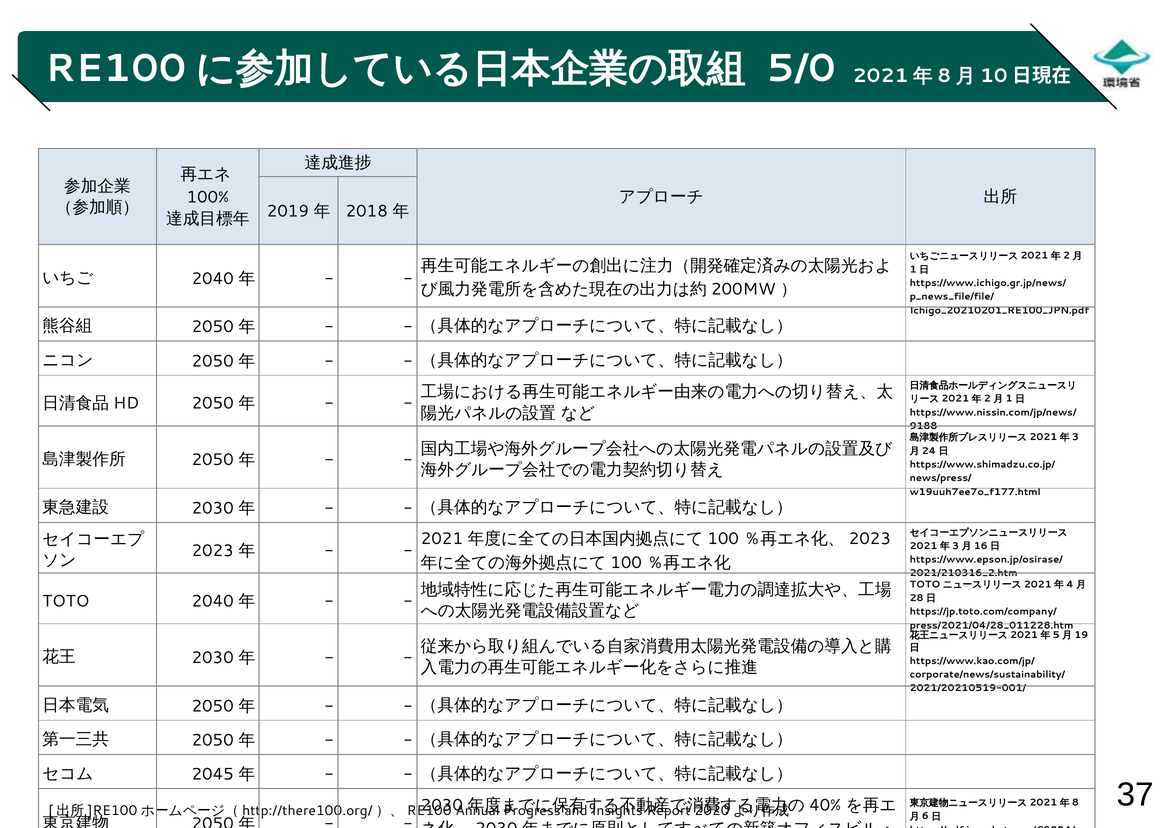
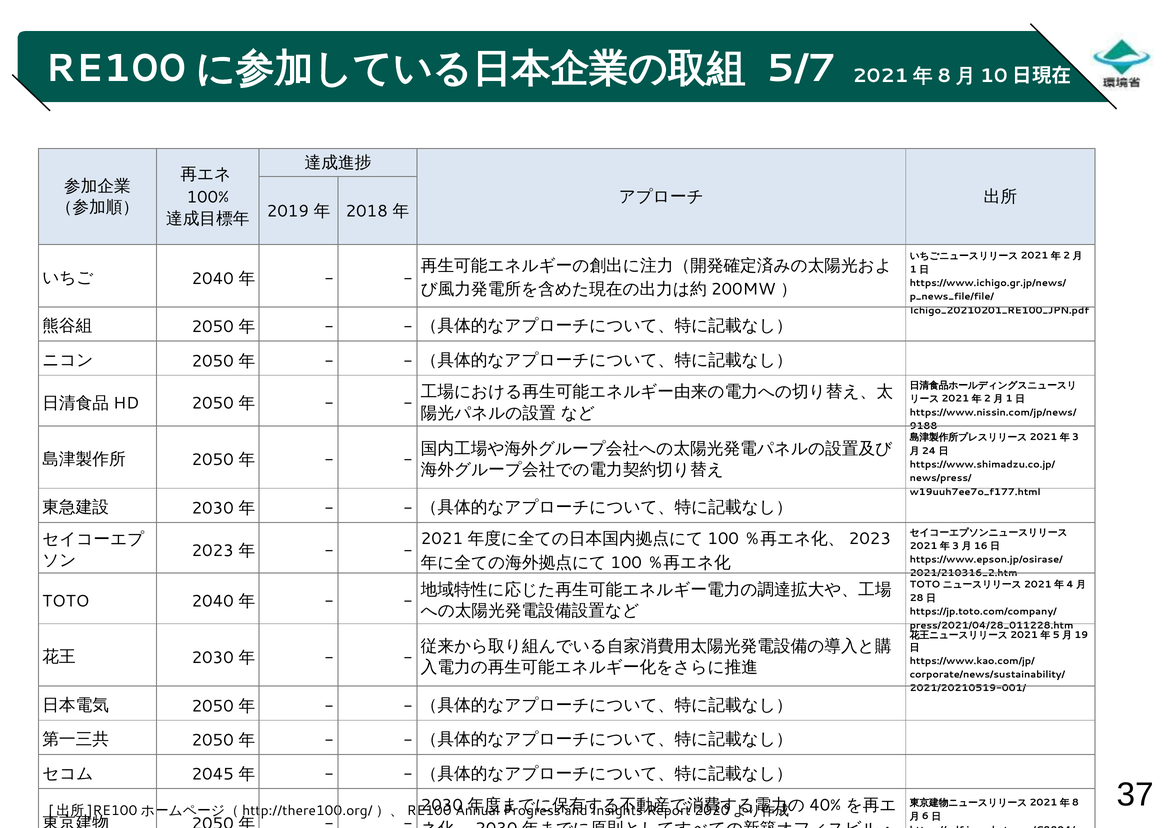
5/0: 5/0 -> 5/7 (801, 68)
